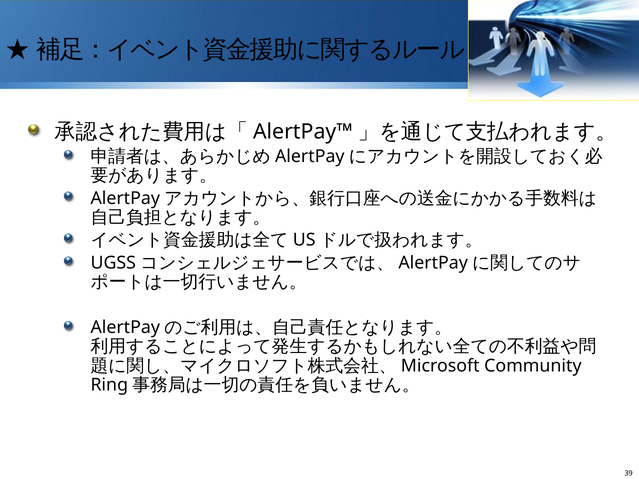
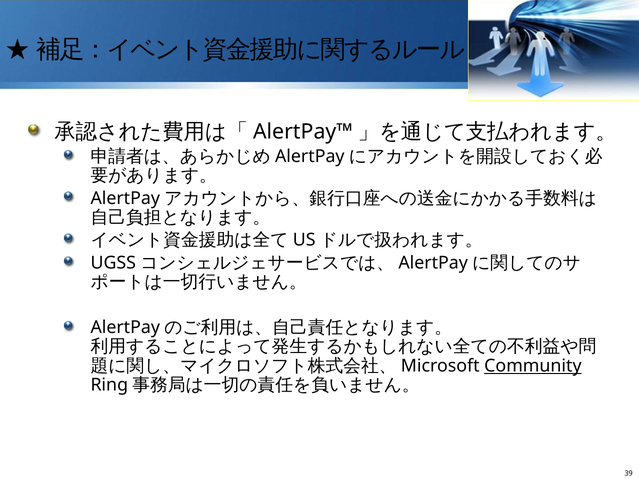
Community underline: none -> present (533, 366)
